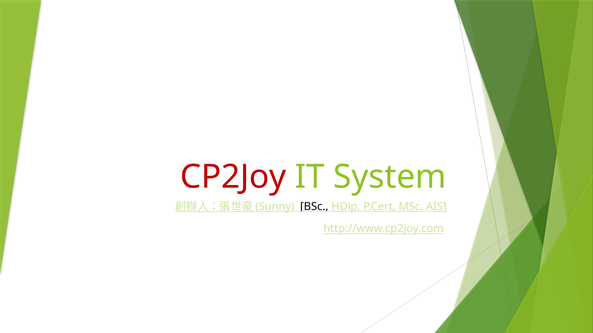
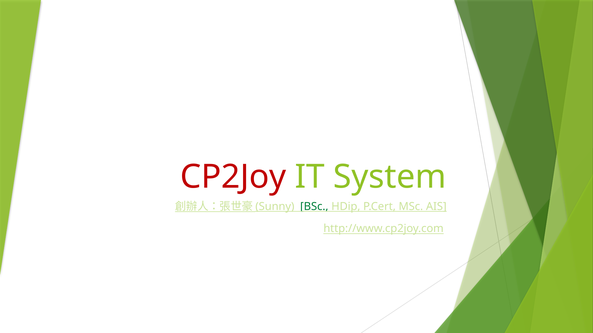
BSc colour: black -> green (314, 207)
